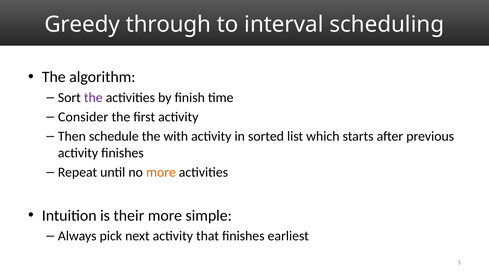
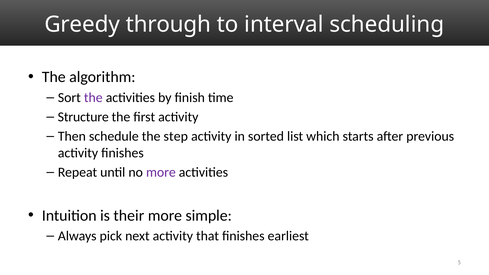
Consider: Consider -> Structure (83, 117)
with: with -> step (176, 136)
more colour: orange -> purple (161, 172)
